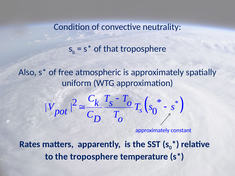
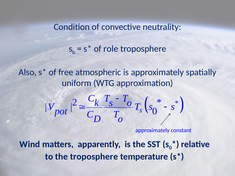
that: that -> role (111, 49)
Rates: Rates -> Wind (30, 144)
